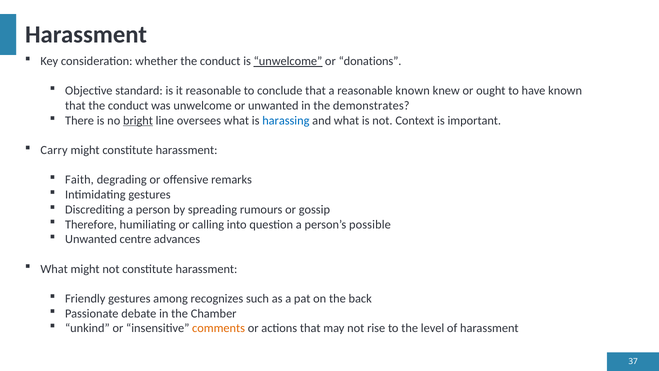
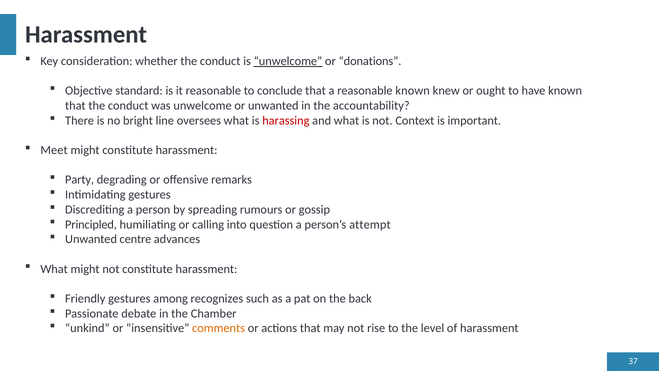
demonstrates: demonstrates -> accountability (371, 106)
bright underline: present -> none (138, 120)
harassing colour: blue -> red (286, 120)
Carry: Carry -> Meet (54, 150)
Faith: Faith -> Party (80, 180)
Therefore: Therefore -> Principled (91, 224)
possible: possible -> attempt (370, 224)
